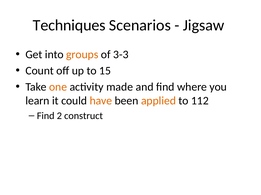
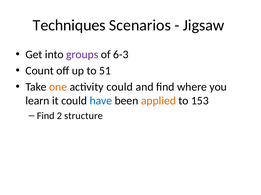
groups colour: orange -> purple (82, 55)
3-3: 3-3 -> 6-3 (121, 55)
15: 15 -> 51 (105, 71)
activity made: made -> could (120, 87)
have colour: orange -> blue (101, 101)
112: 112 -> 153 (200, 101)
construct: construct -> structure (83, 116)
